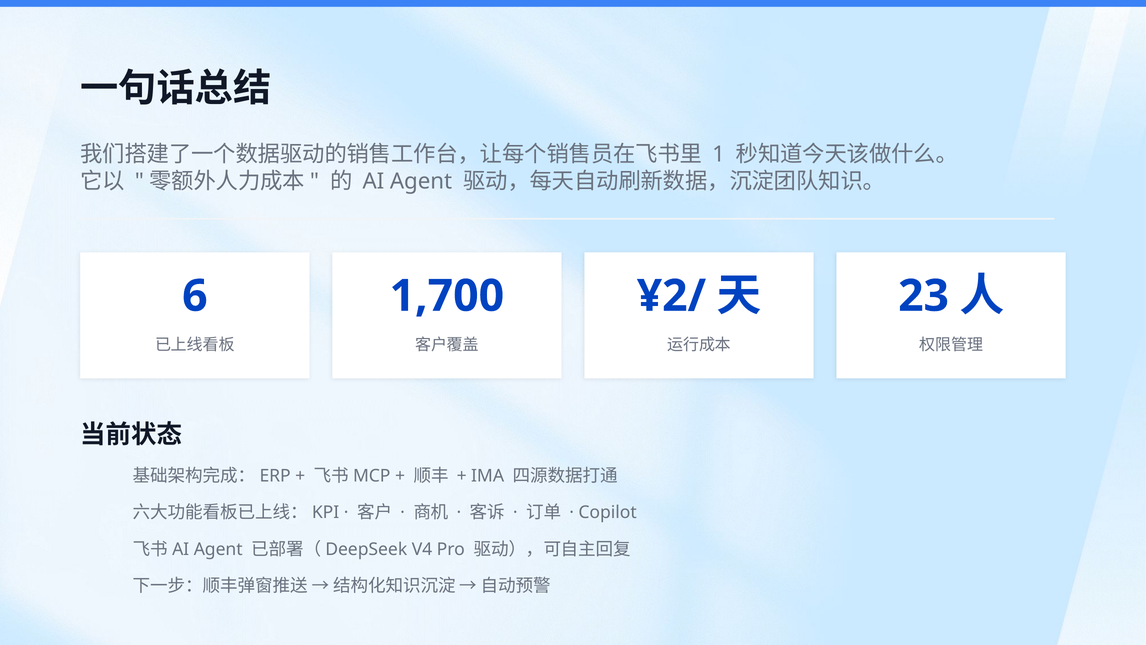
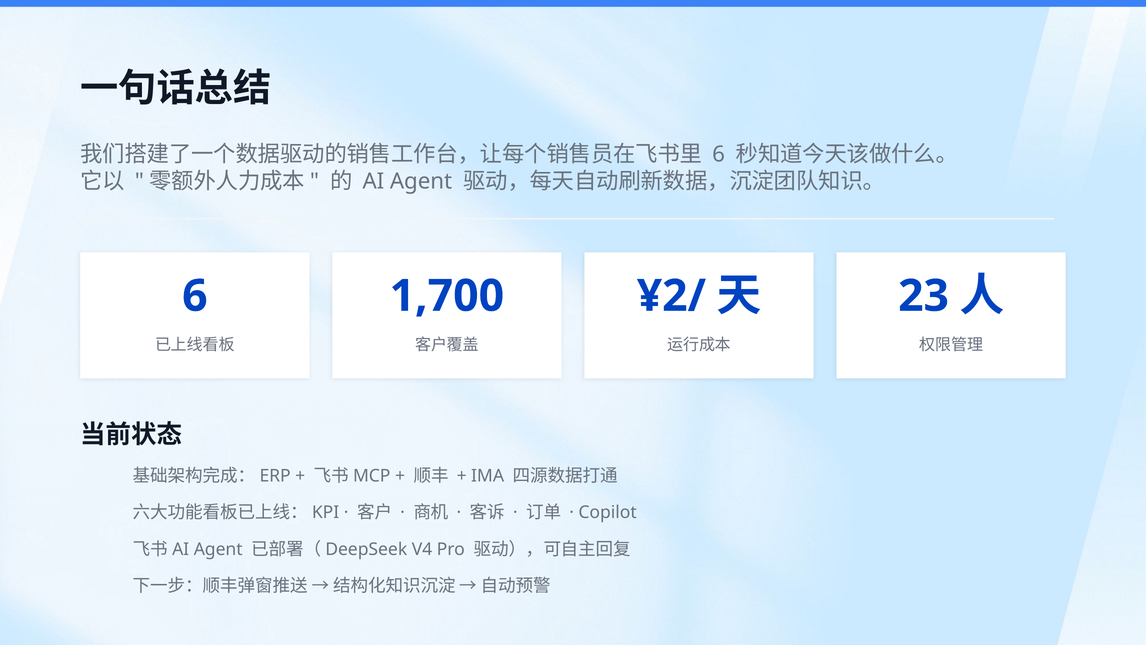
1: 1 -> 6 (719, 154)
